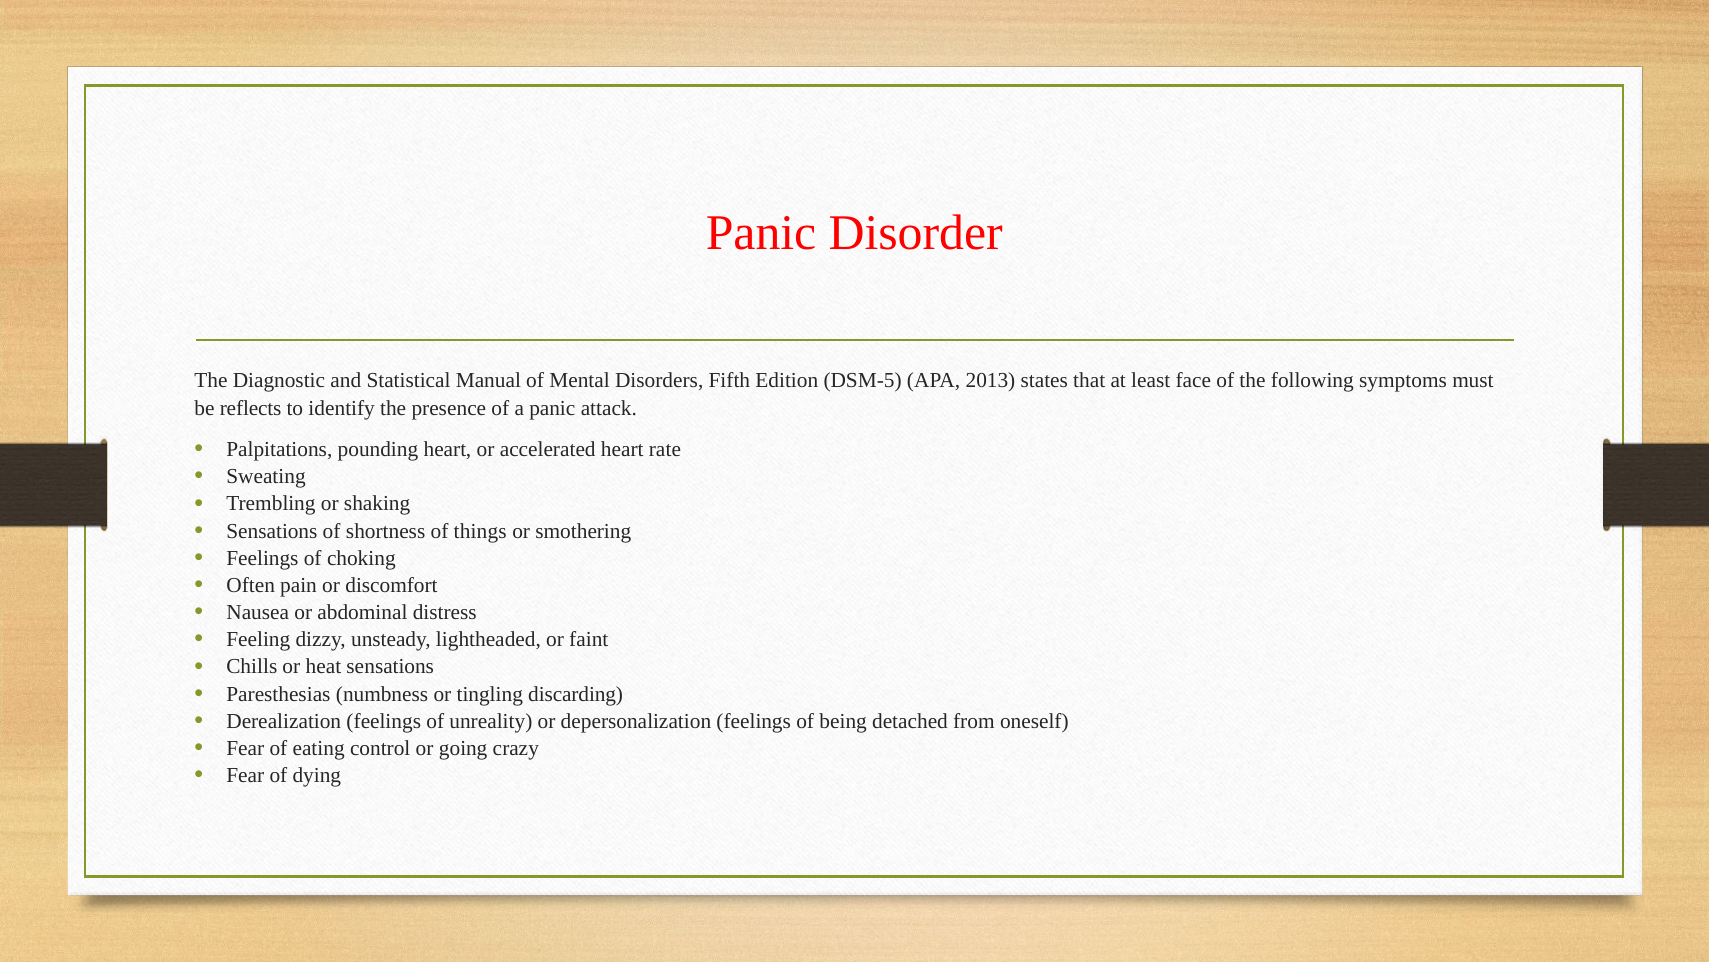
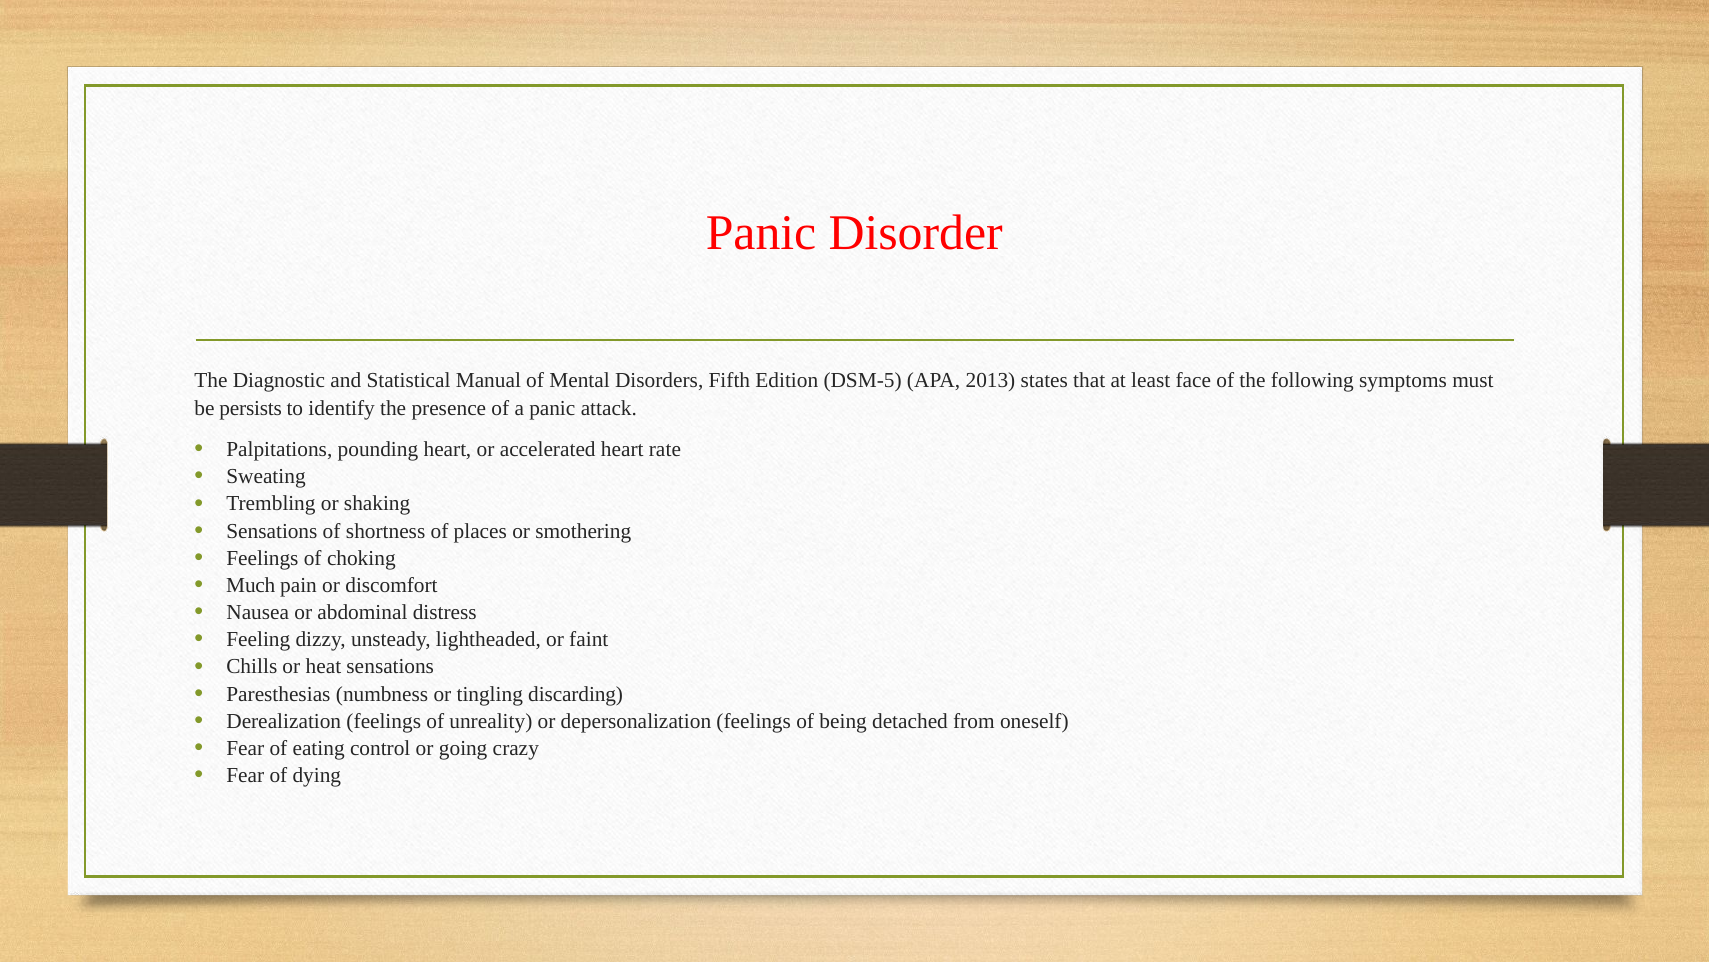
reflects: reflects -> persists (251, 408)
things: things -> places (480, 531)
Often: Often -> Much (251, 585)
